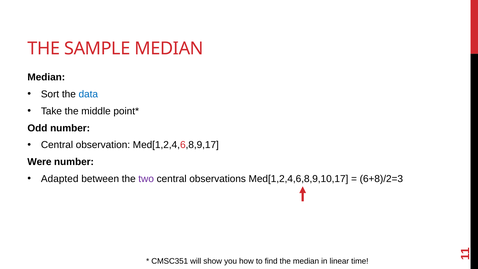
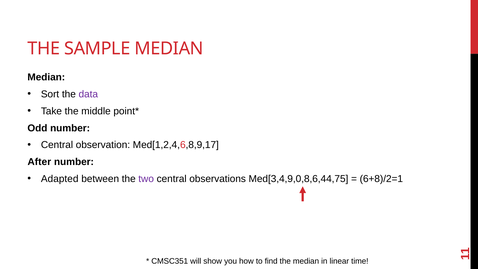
data colour: blue -> purple (88, 94)
Were: Were -> After (39, 162)
Med[1,2,4,6,8,9,10,17: Med[1,2,4,6,8,9,10,17 -> Med[3,4,9,0,8,6,44,75 (298, 179)
6+8)/2=3: 6+8)/2=3 -> 6+8)/2=1 (381, 179)
